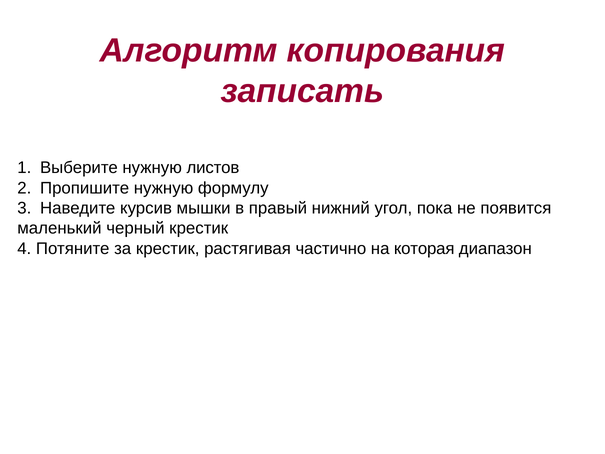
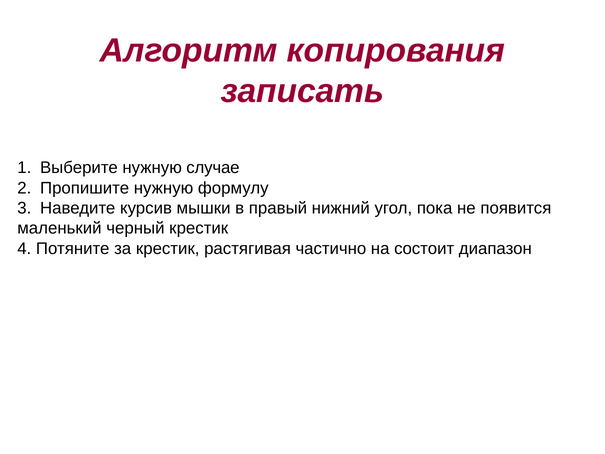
листов: листов -> случае (213, 168)
которая: которая -> состоит (424, 248)
